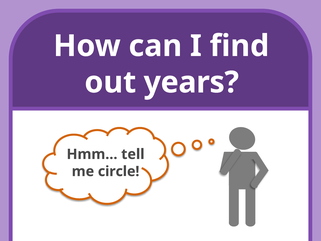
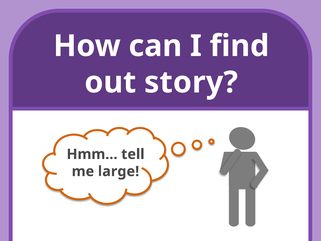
years: years -> story (191, 82)
circle: circle -> large (119, 171)
